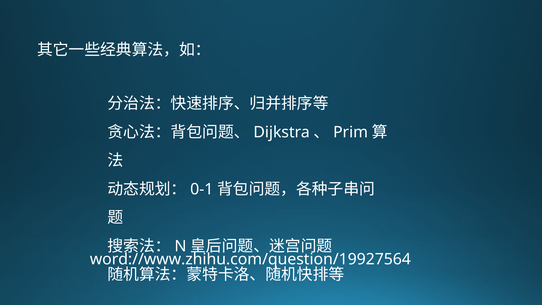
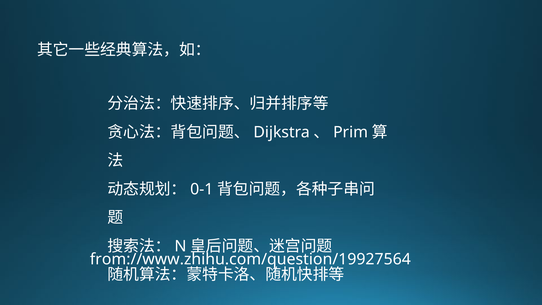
word://www.zhihu.com/question/19927564: word://www.zhihu.com/question/19927564 -> from://www.zhihu.com/question/19927564 (250, 259)
